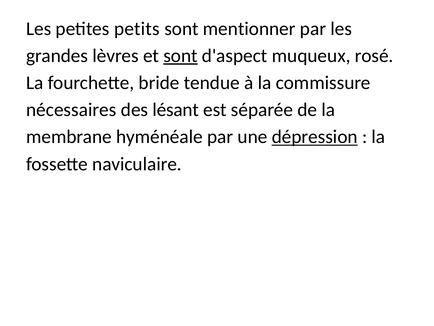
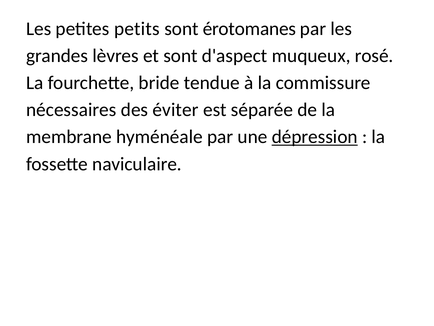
mentionner: mentionner -> érotomanes (249, 29)
sont underline: present -> none (181, 56)
lésant: lésant -> éviter (176, 110)
